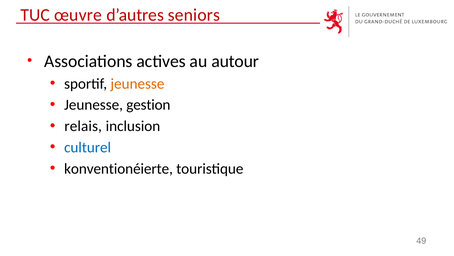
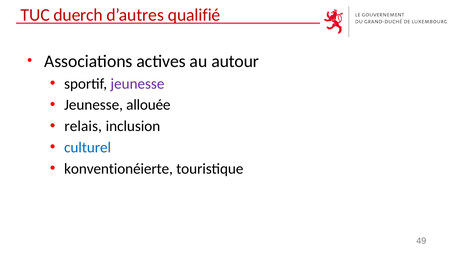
œuvre: œuvre -> duerch (78, 15)
seniors: seniors -> qualifié (194, 15)
jeunesse colour: orange -> purple (137, 84)
gestion: gestion -> allouée (148, 105)
